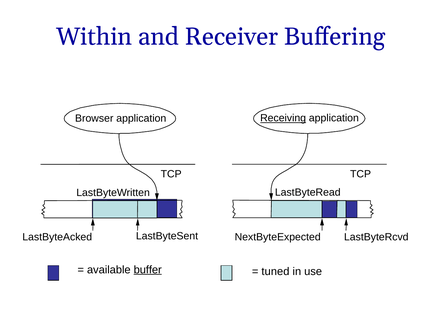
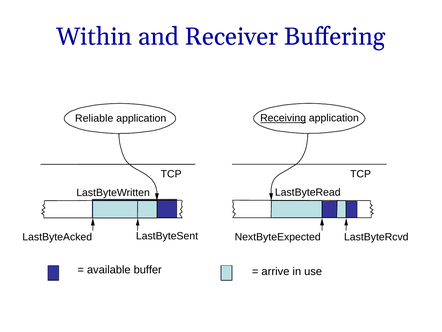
Browser: Browser -> Reliable (94, 118)
buffer underline: present -> none (148, 269)
tuned: tuned -> arrive (275, 271)
